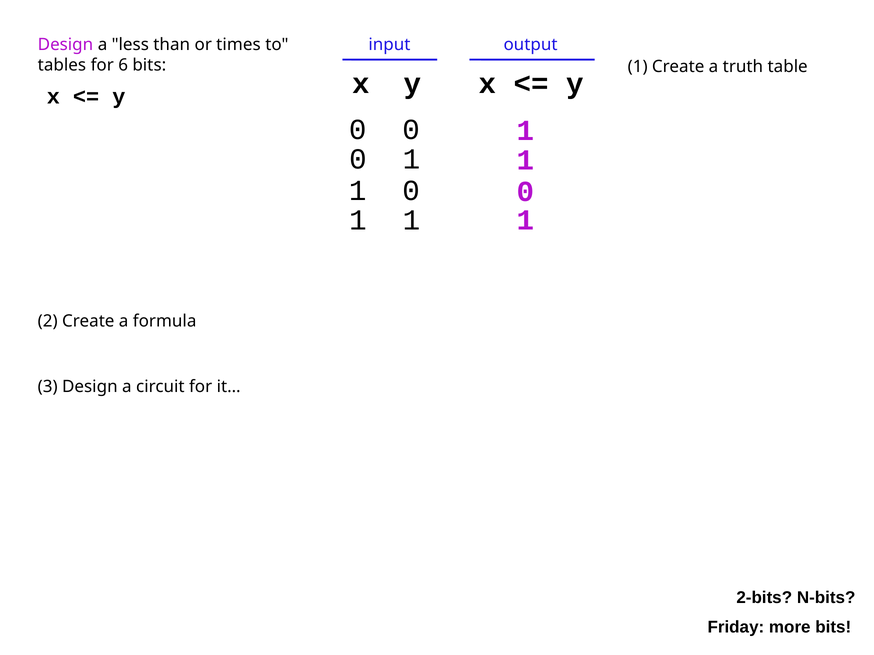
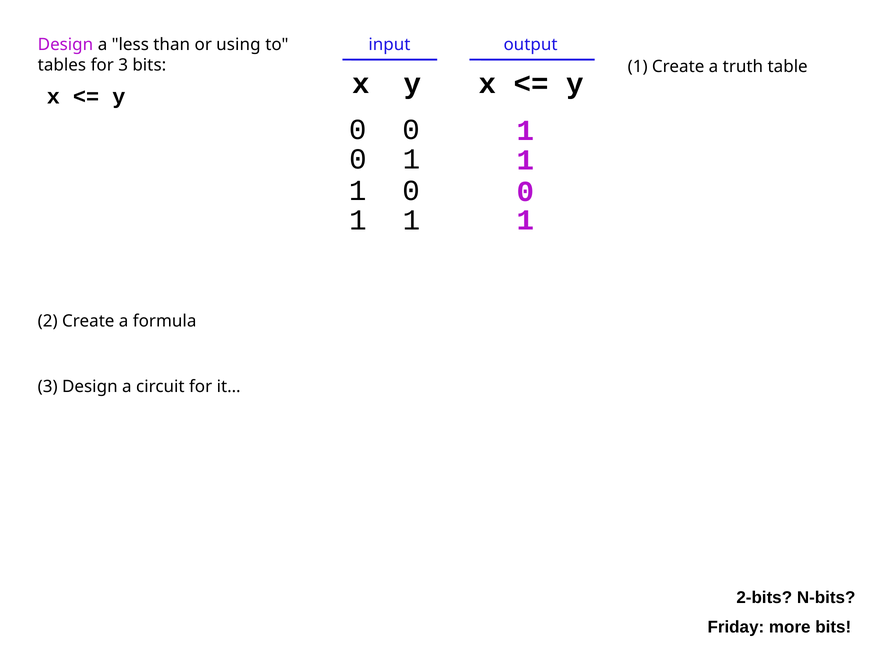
times: times -> using (238, 45)
for 6: 6 -> 3 (123, 65)
